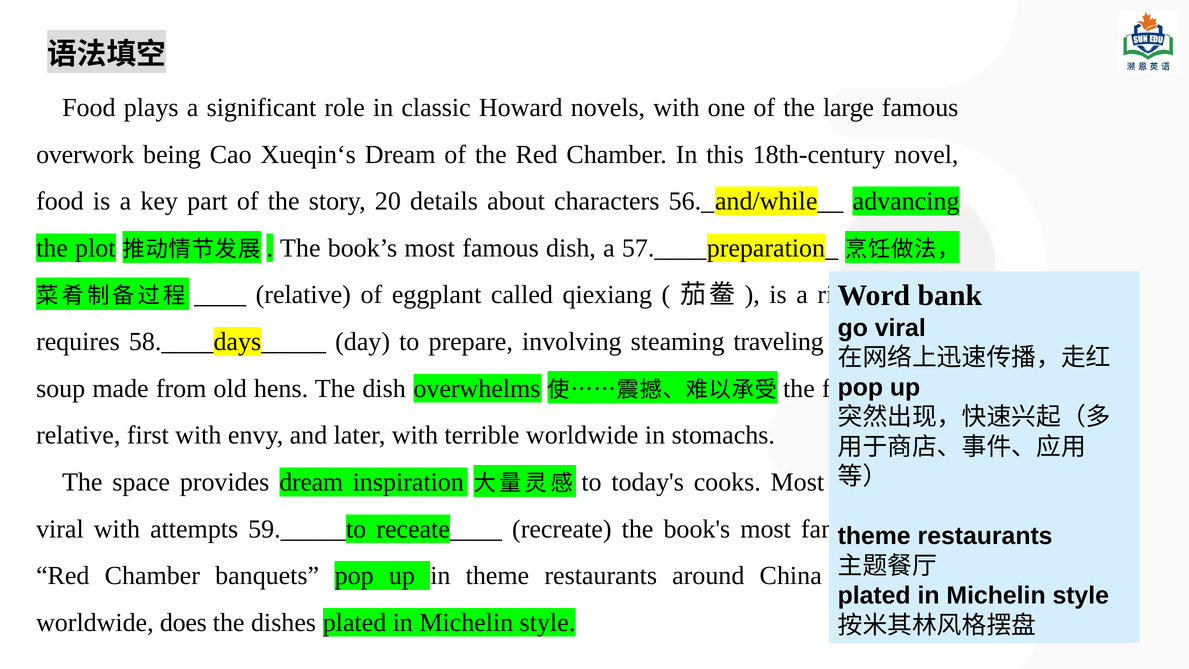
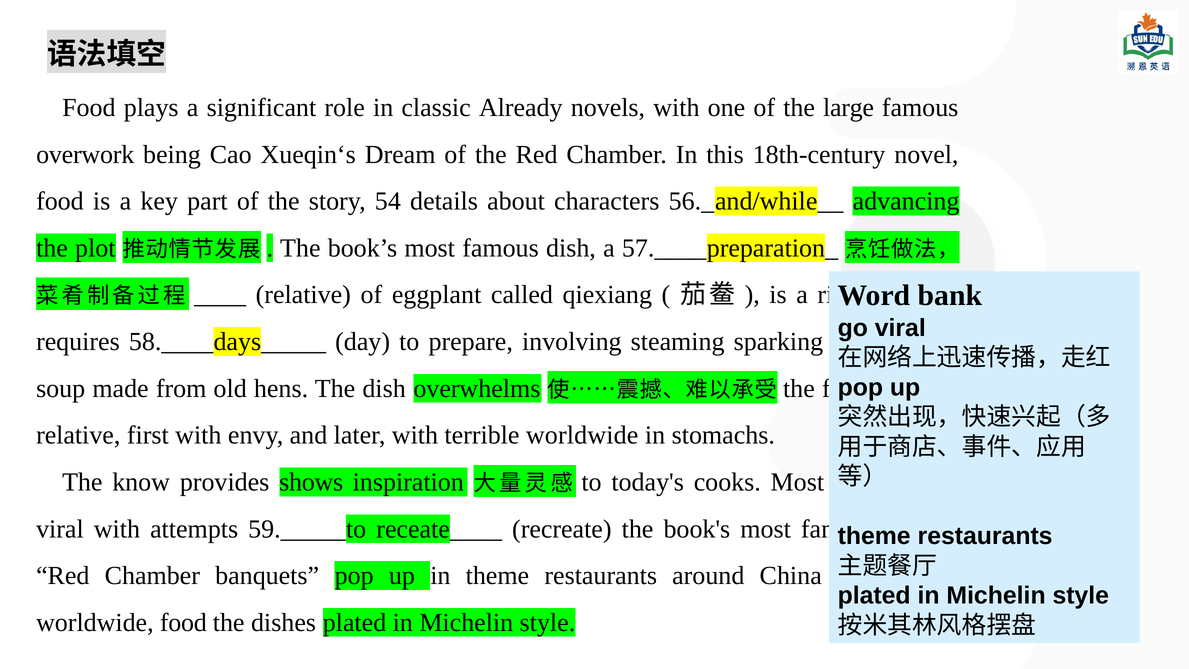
Howard: Howard -> Already (521, 108)
20: 20 -> 54 (388, 201)
traveling: traveling -> sparking (778, 342)
space: space -> know (141, 482)
provides dream: dream -> shows (311, 482)
worldwide does: does -> food (183, 622)
